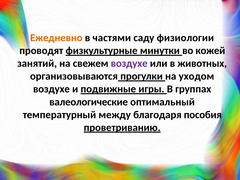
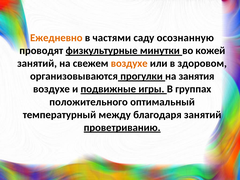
физиологии: физиологии -> осознанную (185, 38)
воздухе colour: purple -> orange (129, 63)
животных: животных -> здоровом (202, 63)
уходом: уходом -> занятия (197, 76)
валеологические: валеологические -> положительного (89, 102)
благодаря пособия: пособия -> занятий (203, 115)
